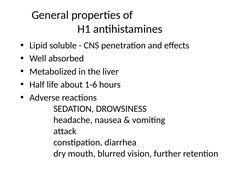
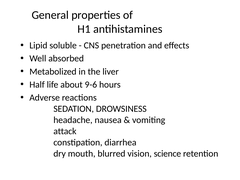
1-6: 1-6 -> 9-6 (91, 85)
further: further -> science (167, 154)
